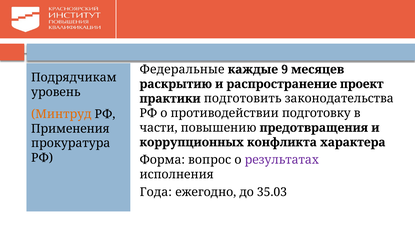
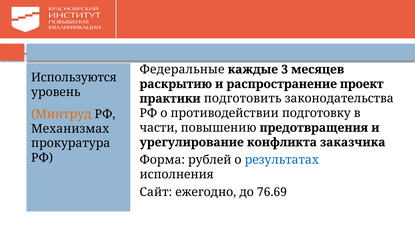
9: 9 -> 3 (285, 69)
Подрядчикам: Подрядчикам -> Используются (74, 77)
Применения: Применения -> Механизмах (70, 128)
коррупционных: коррупционных -> урегулирование (192, 142)
характера: характера -> заказчика (353, 142)
вопрос: вопрос -> рублей (210, 160)
результатах colour: purple -> blue (282, 160)
Года: Года -> Сайт (156, 192)
35.03: 35.03 -> 76.69 (272, 192)
